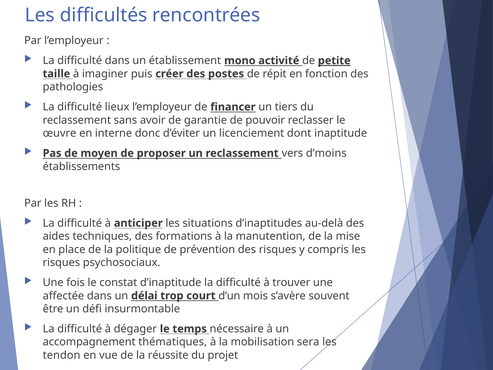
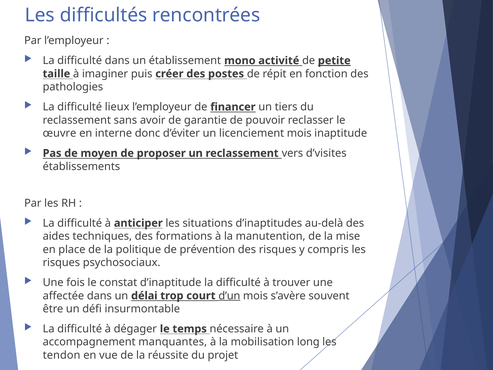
licenciement dont: dont -> mois (299, 133)
d’moins: d’moins -> d’visites (326, 153)
d’un underline: none -> present (229, 296)
thématiques: thématiques -> manquantes (173, 342)
sera: sera -> long (308, 342)
